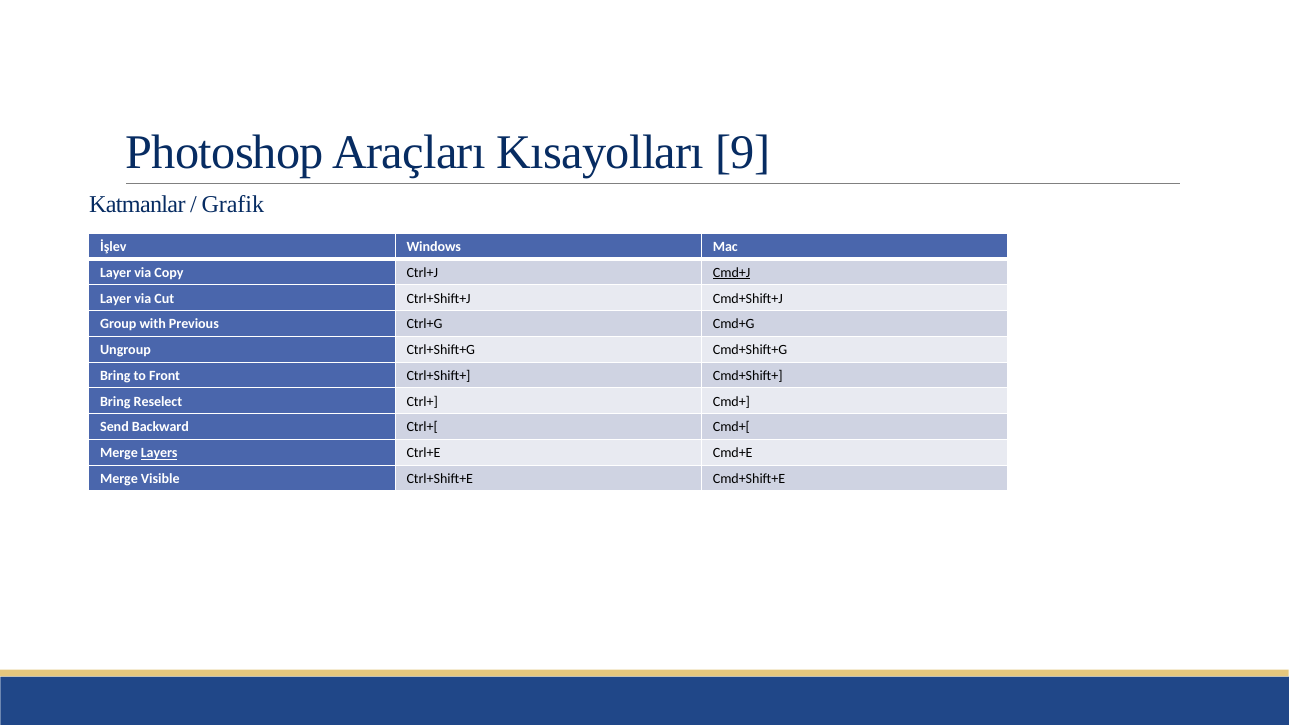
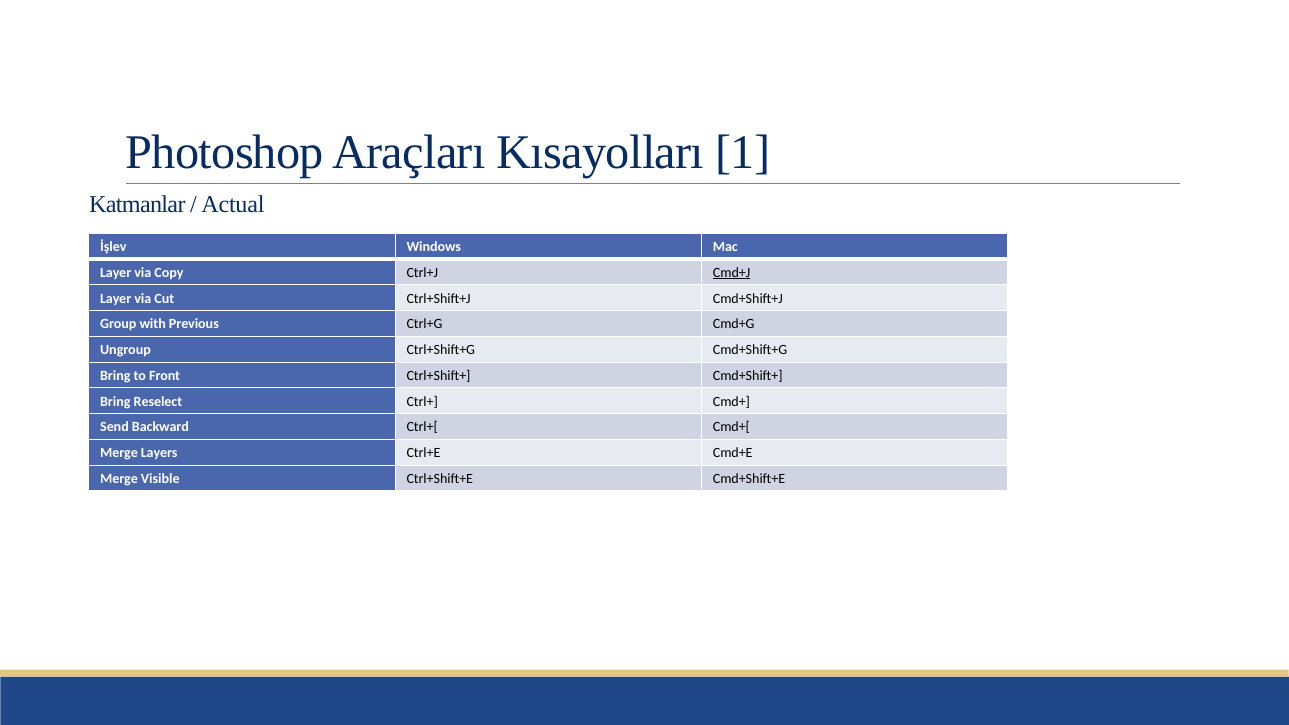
9: 9 -> 1 (743, 153)
Grafik: Grafik -> Actual (233, 205)
Layers underline: present -> none (159, 453)
